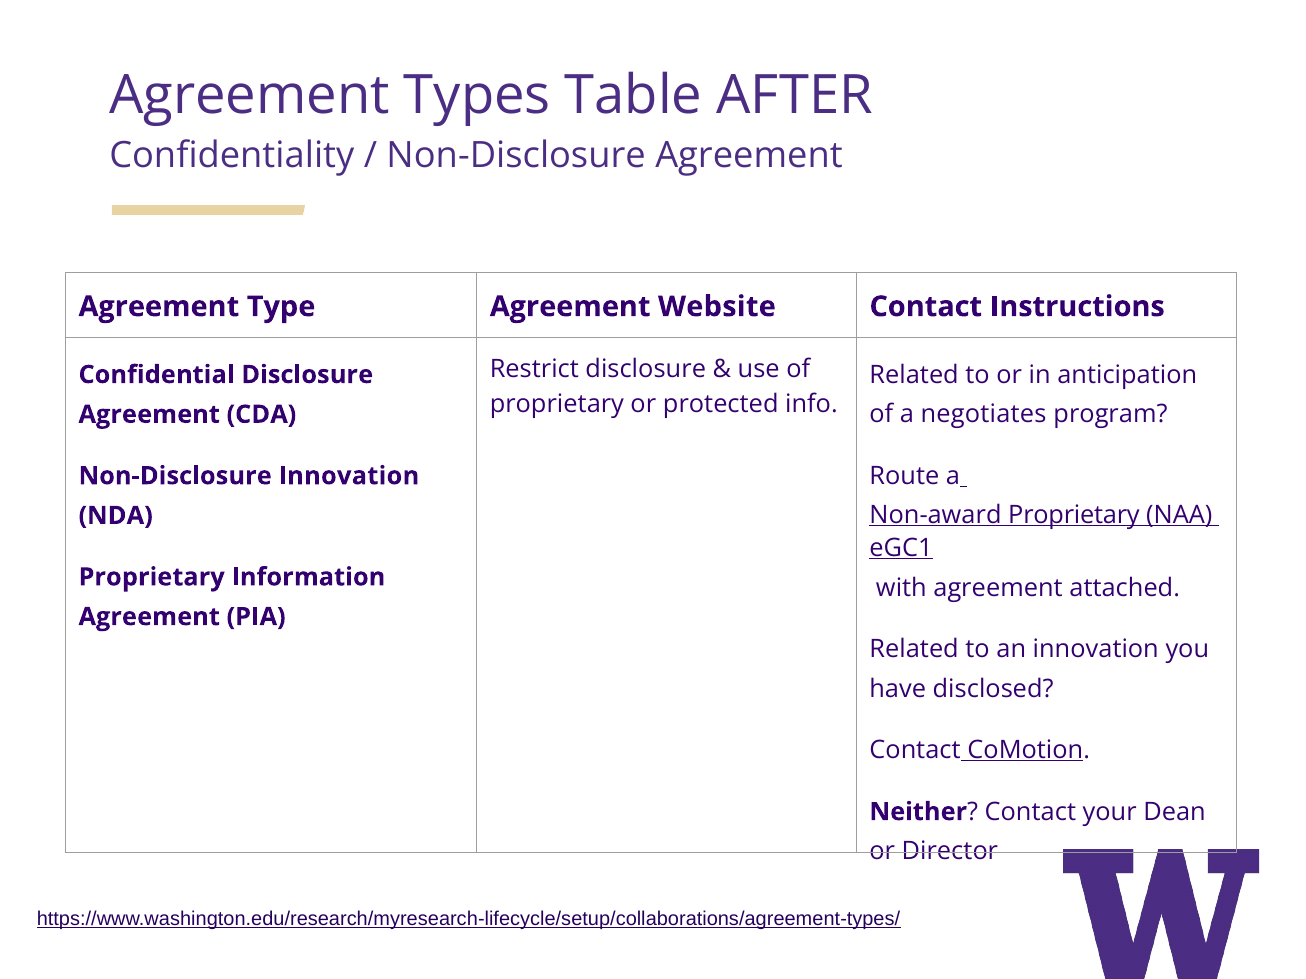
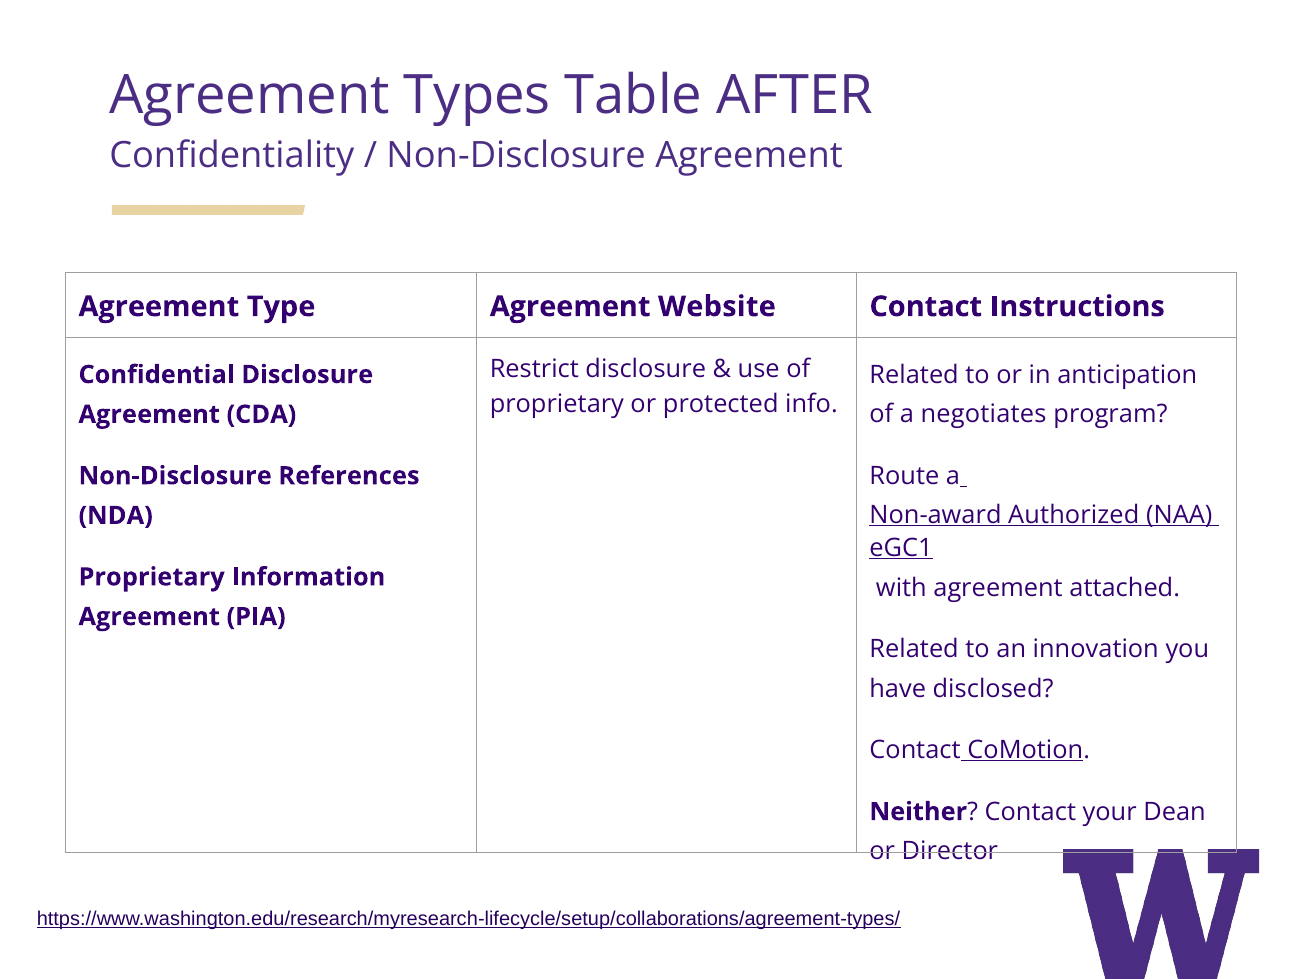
Non-Disclosure Innovation: Innovation -> References (349, 476)
Non-award Proprietary: Proprietary -> Authorized (1074, 516)
